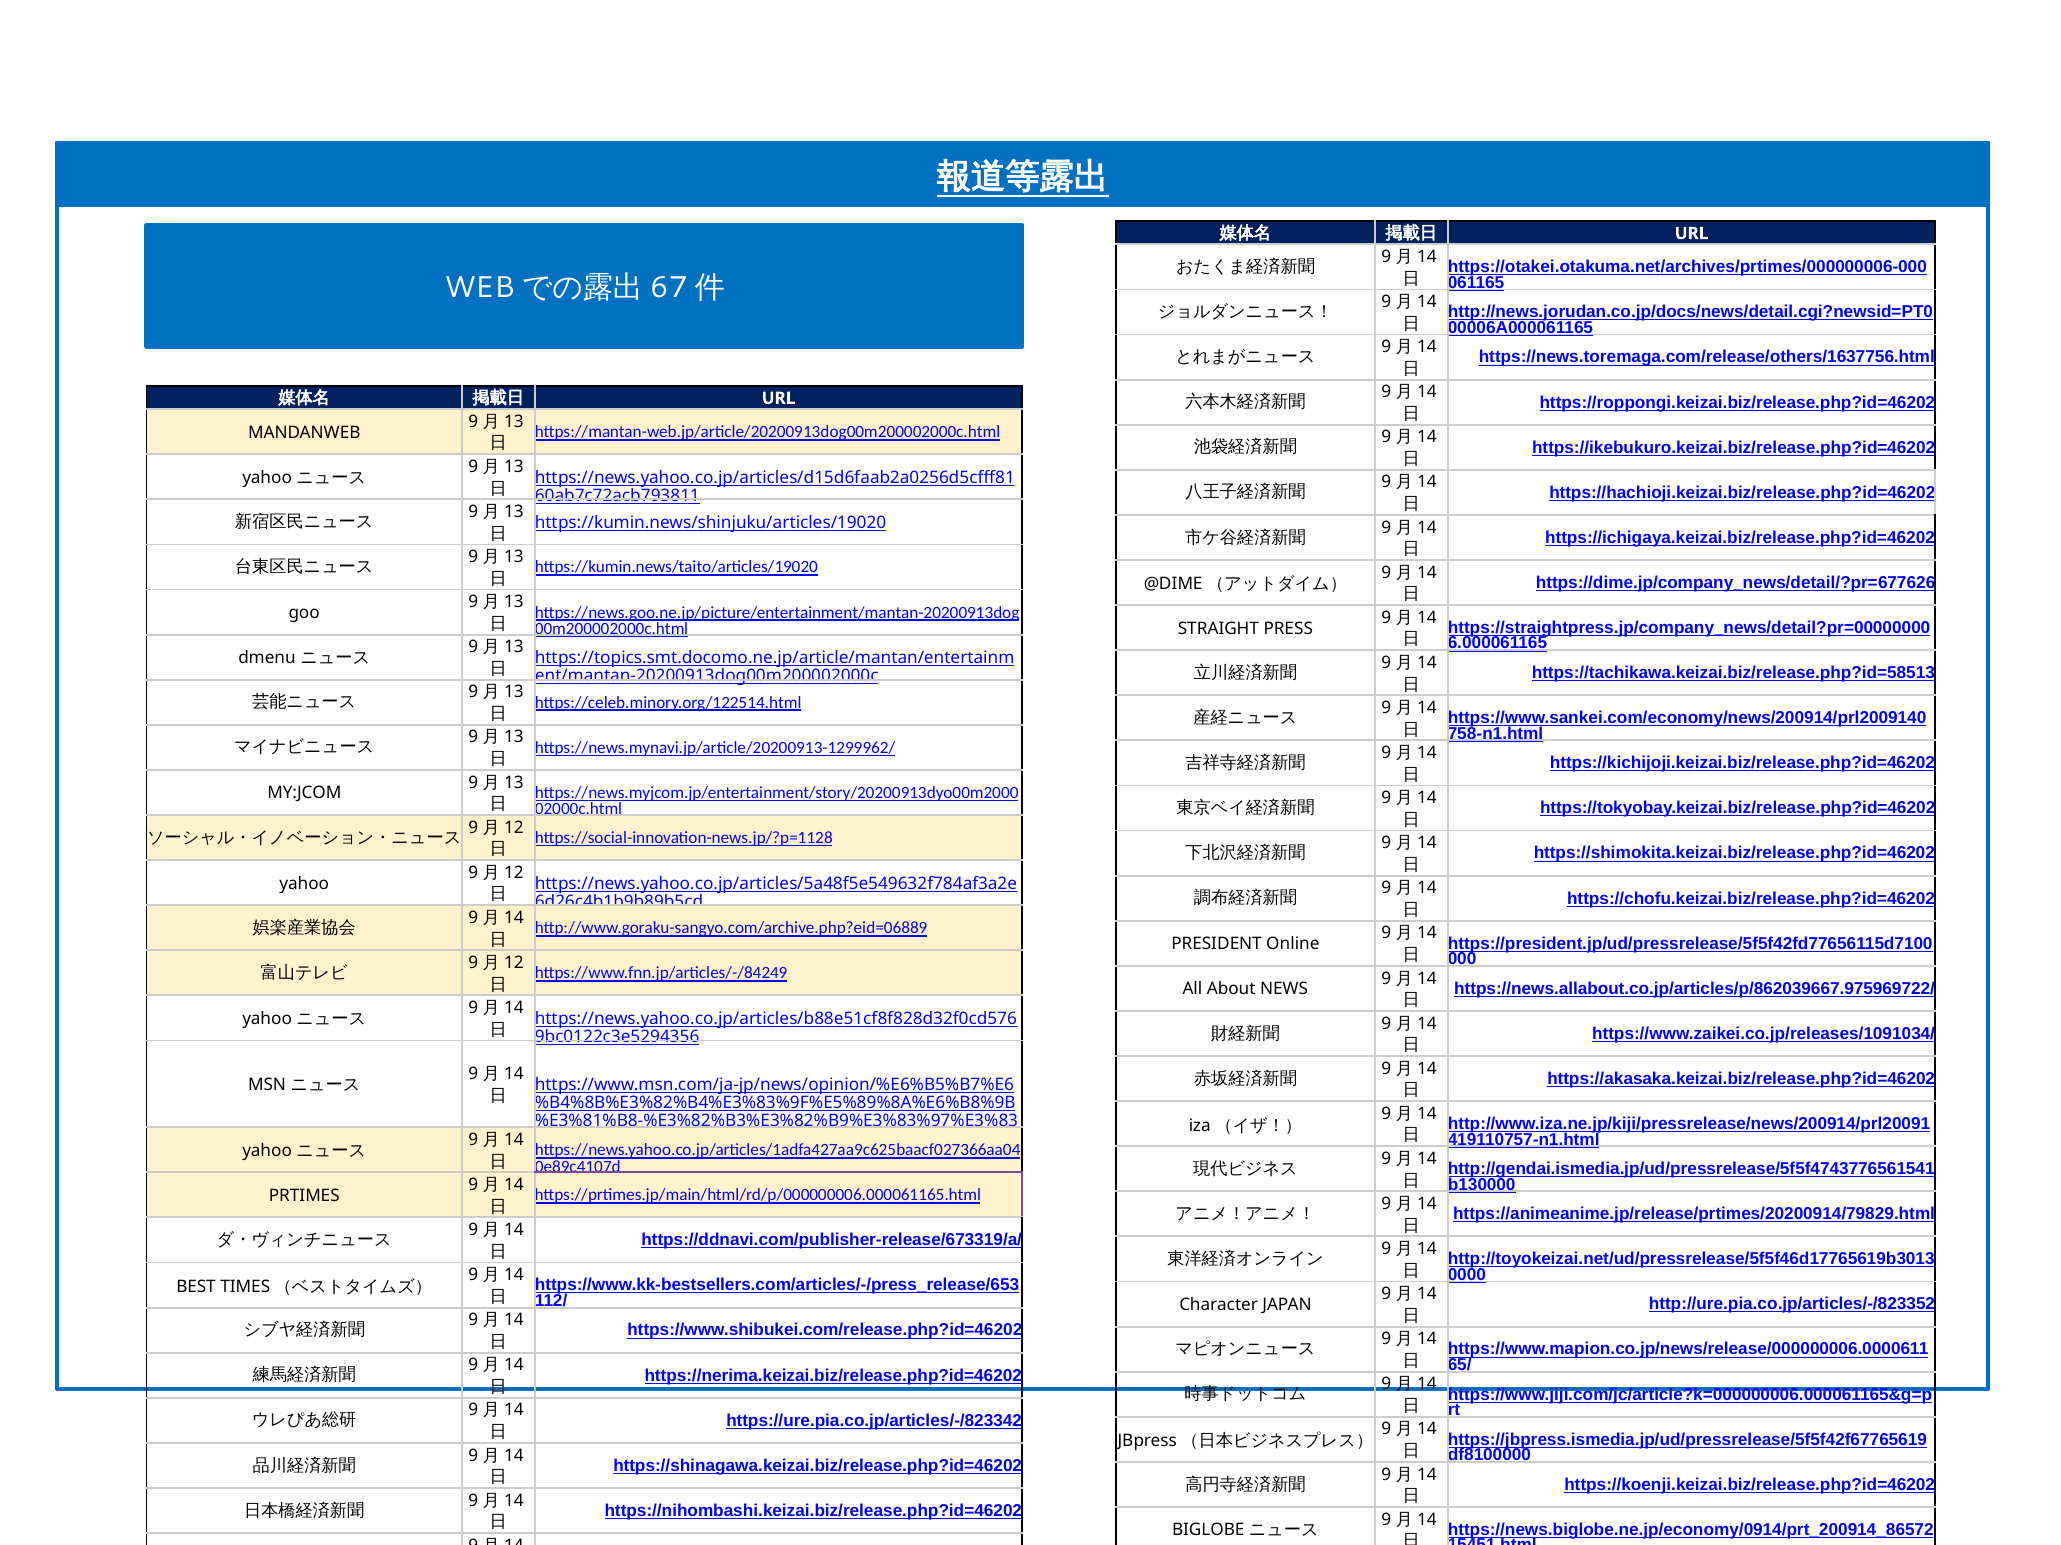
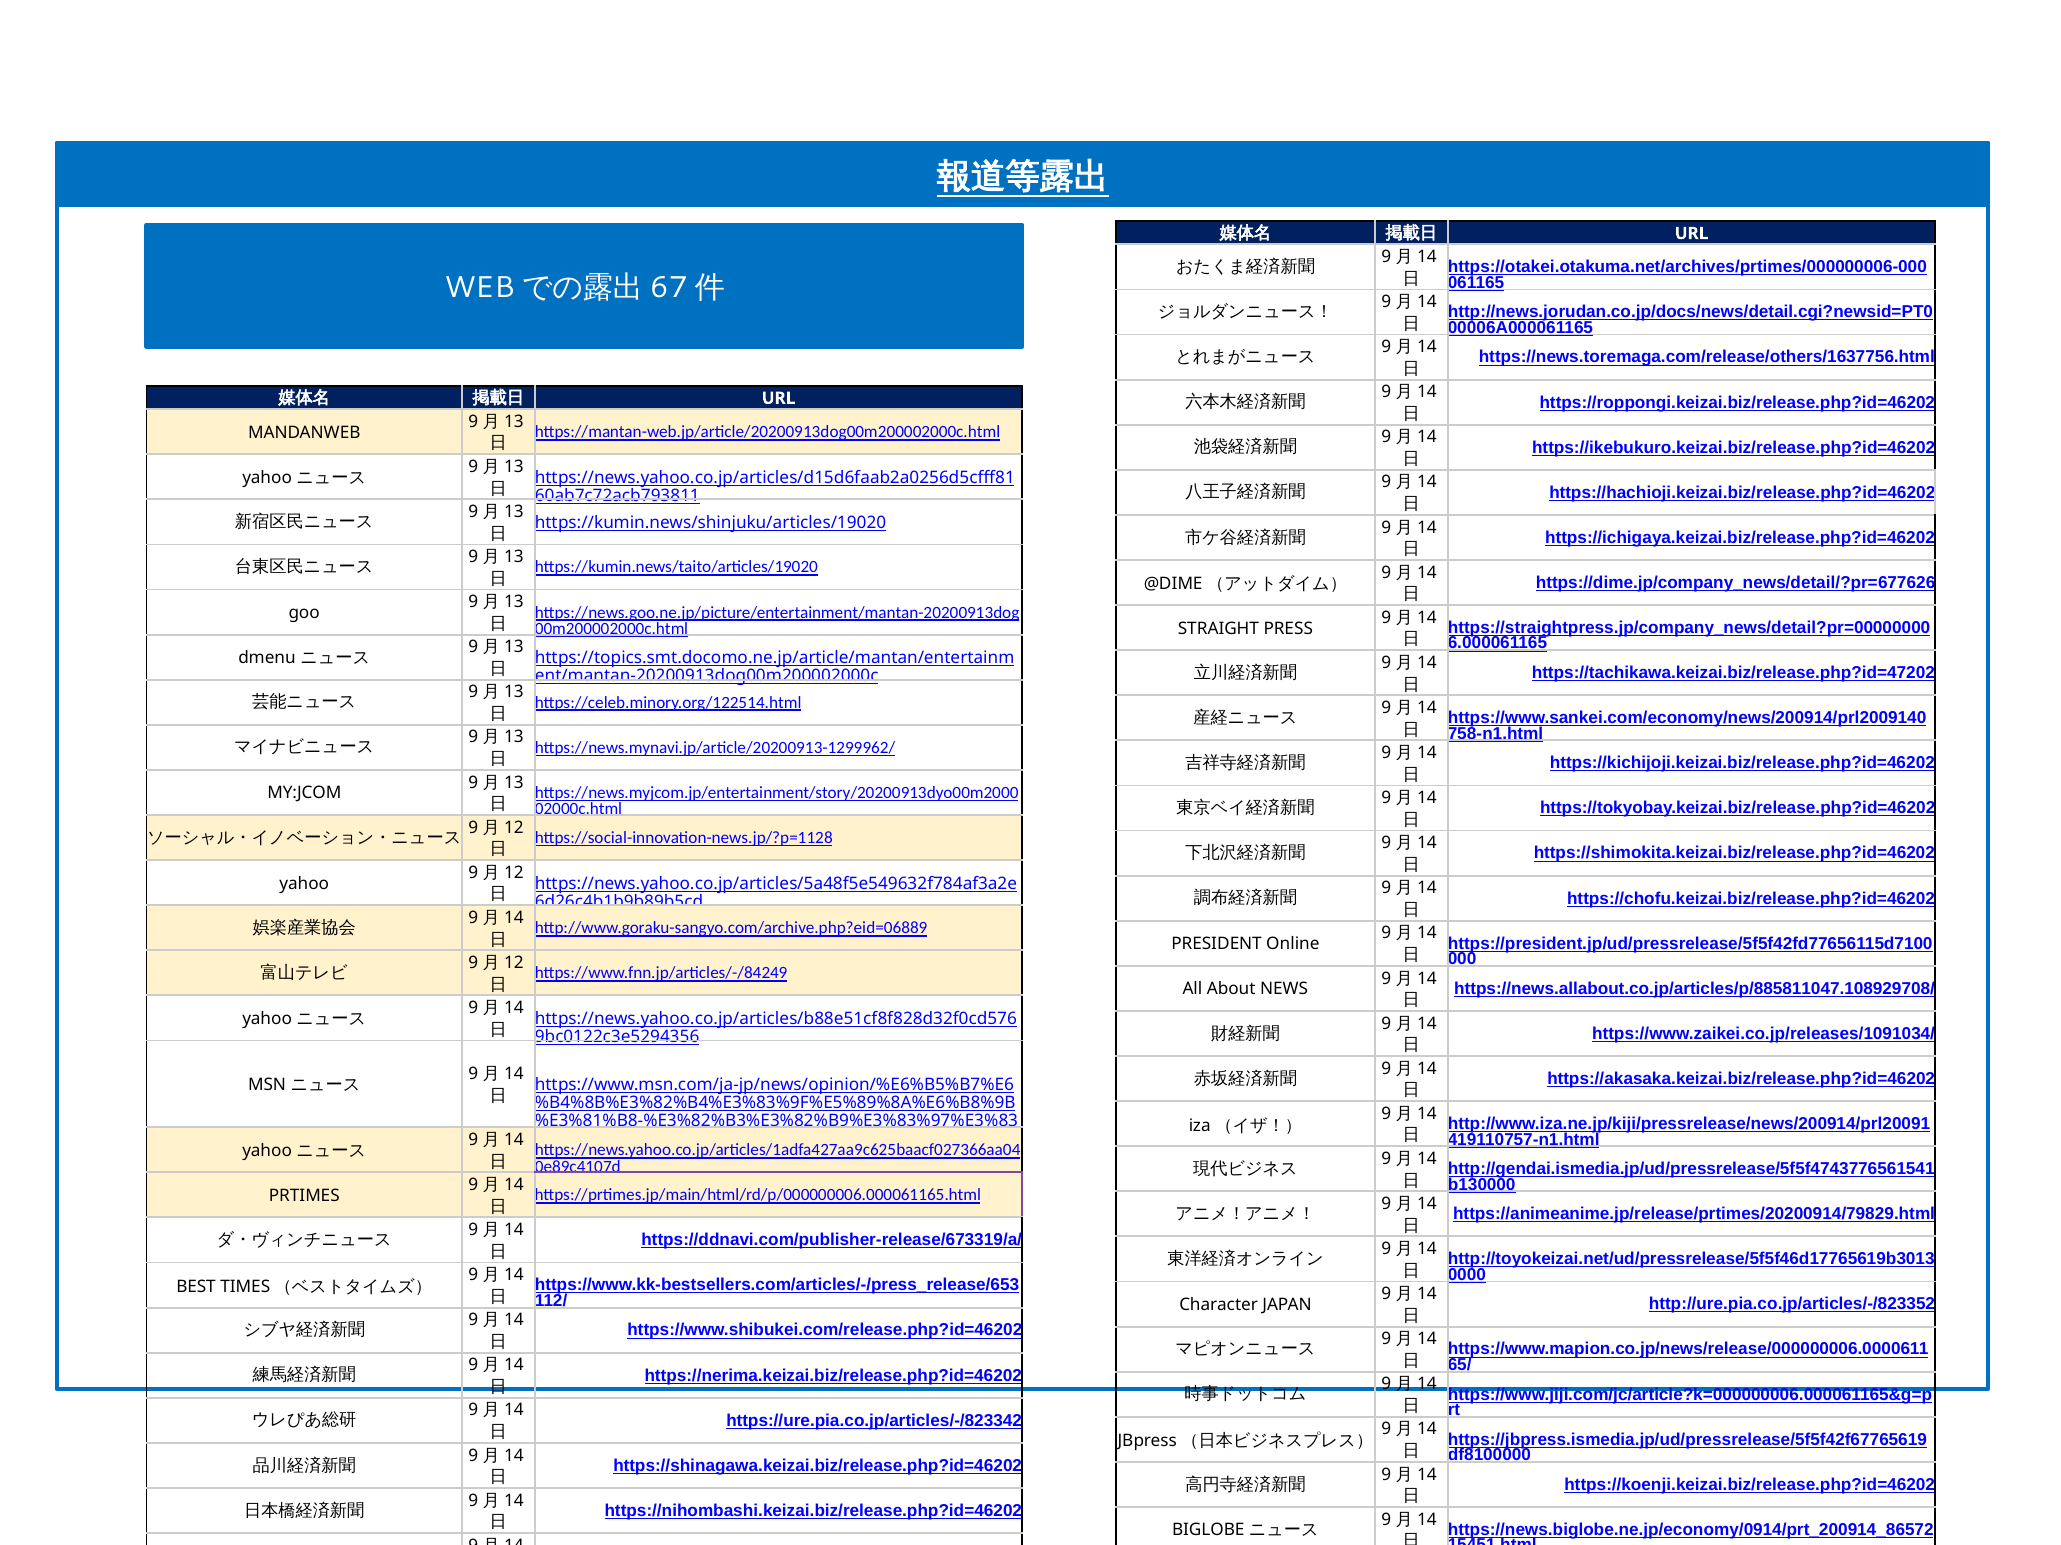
https://tachikawa.keizai.biz/release.php?id=58513: https://tachikawa.keizai.biz/release.php?id=58513 -> https://tachikawa.keizai.biz/release.php?id=47202 (1733, 673)
https://news.allabout.co.jp/articles/p/862039667.975969722/: https://news.allabout.co.jp/articles/p/862039667.975969722/ -> https://news.allabout.co.jp/articles/p/885811047.108929708/ (1695, 989)
